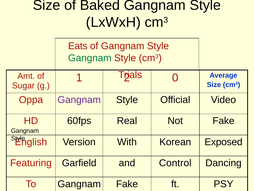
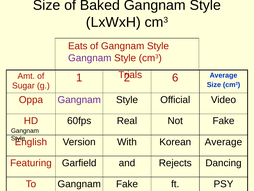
Gangnam colour: green -> purple (90, 58)
0: 0 -> 6 (175, 78)
Korean Exposed: Exposed -> Average (223, 142)
Control: Control -> Rejects (175, 163)
